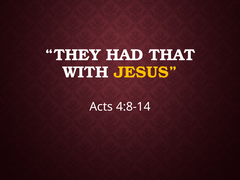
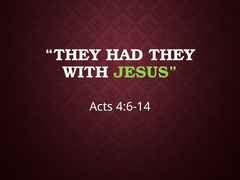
HAD THAT: THAT -> THEY (172, 55)
JESUS colour: yellow -> light green (146, 72)
4:8-14: 4:8-14 -> 4:6-14 (133, 107)
